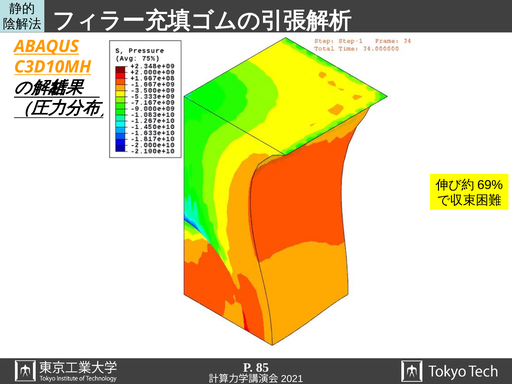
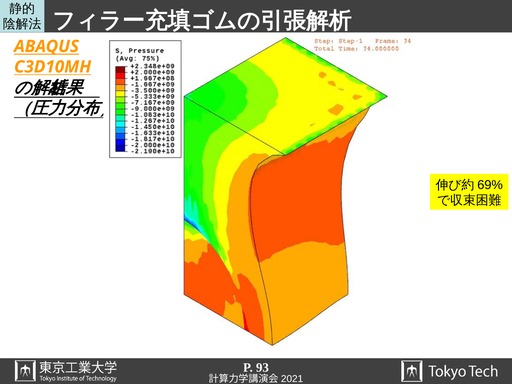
85: 85 -> 93 (262, 368)
